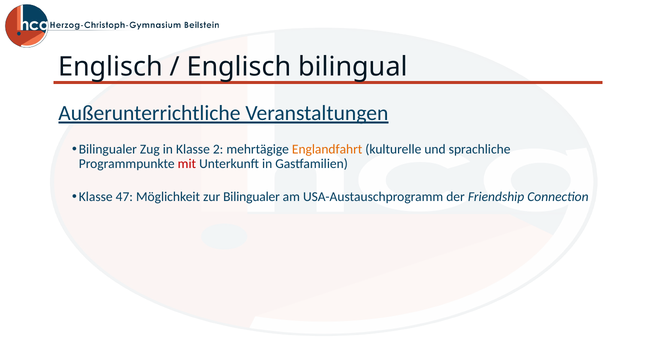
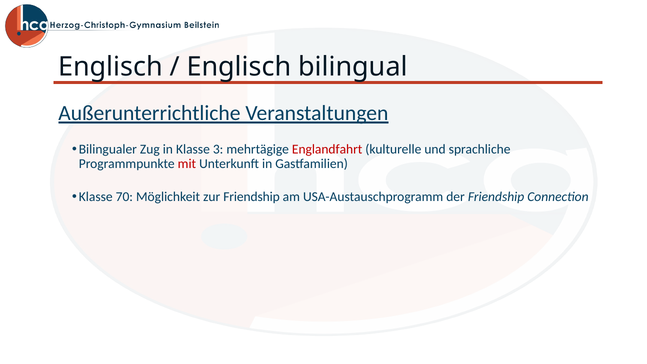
2: 2 -> 3 (218, 149)
Englandfahrt colour: orange -> red (327, 149)
47: 47 -> 70 (124, 197)
zur Bilingualer: Bilingualer -> Friendship (252, 197)
